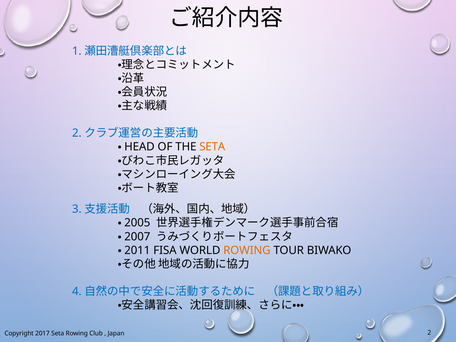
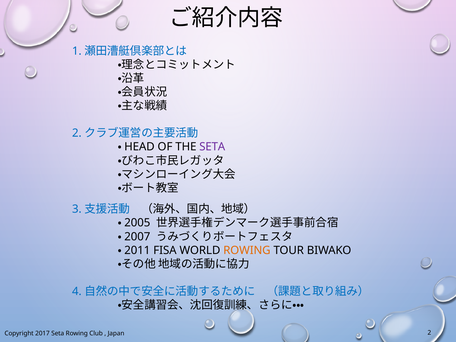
SETA colour: orange -> purple (212, 147)
